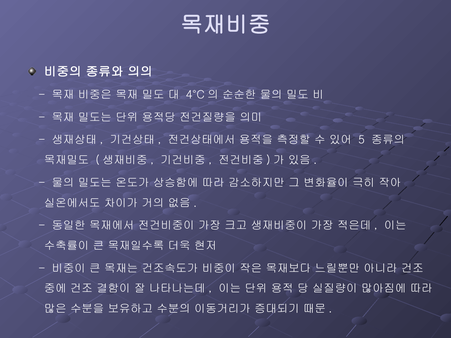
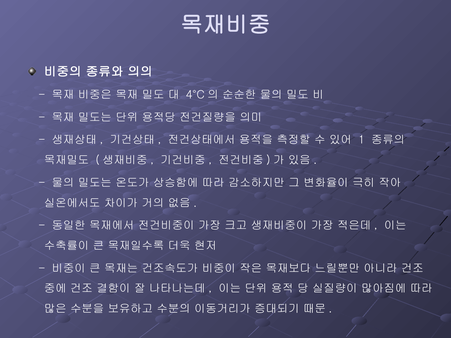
5: 5 -> 1 (361, 140)
